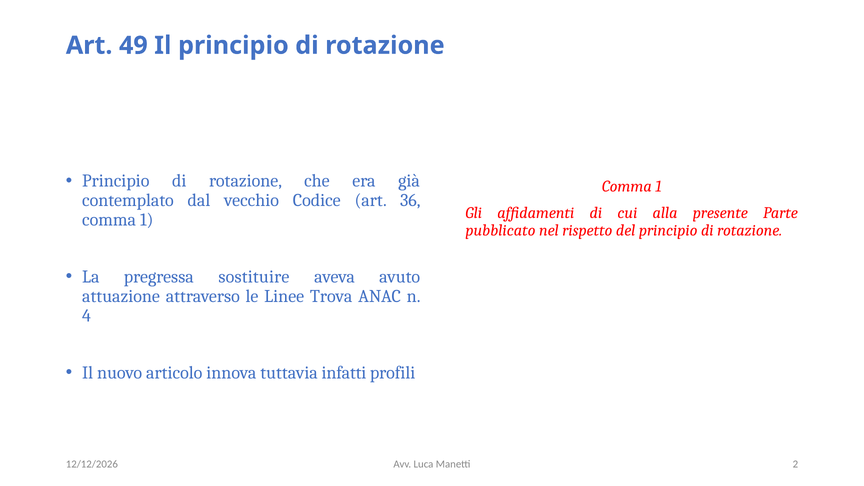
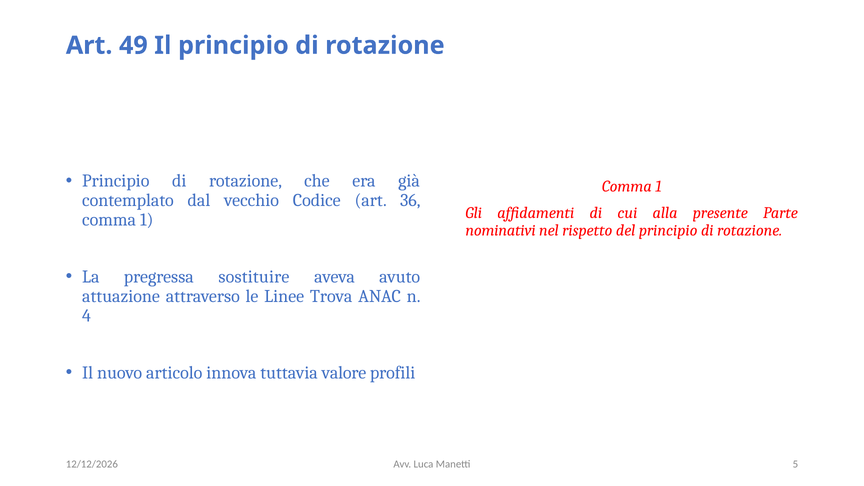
pubblicato: pubblicato -> nominativi (501, 230)
infatti: infatti -> valore (344, 373)
2: 2 -> 5 (795, 464)
